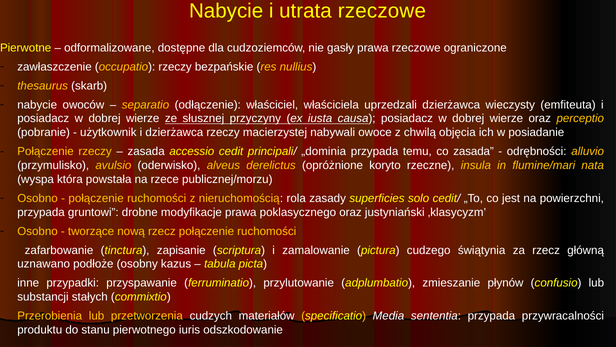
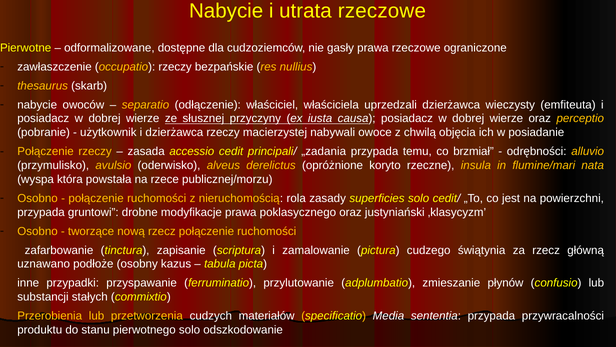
„dominia: „dominia -> „zadania (324, 151)
co zasada: zasada -> brzmiał (474, 151)
pierwotnego iuris: iuris -> solo (190, 329)
